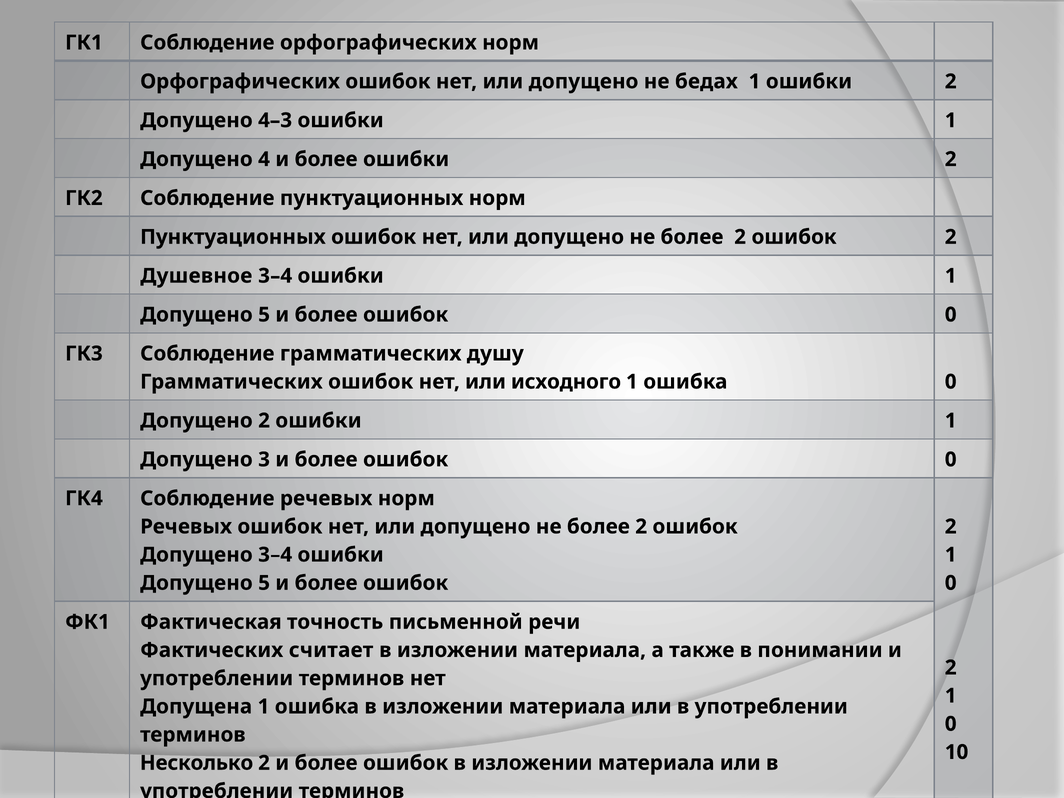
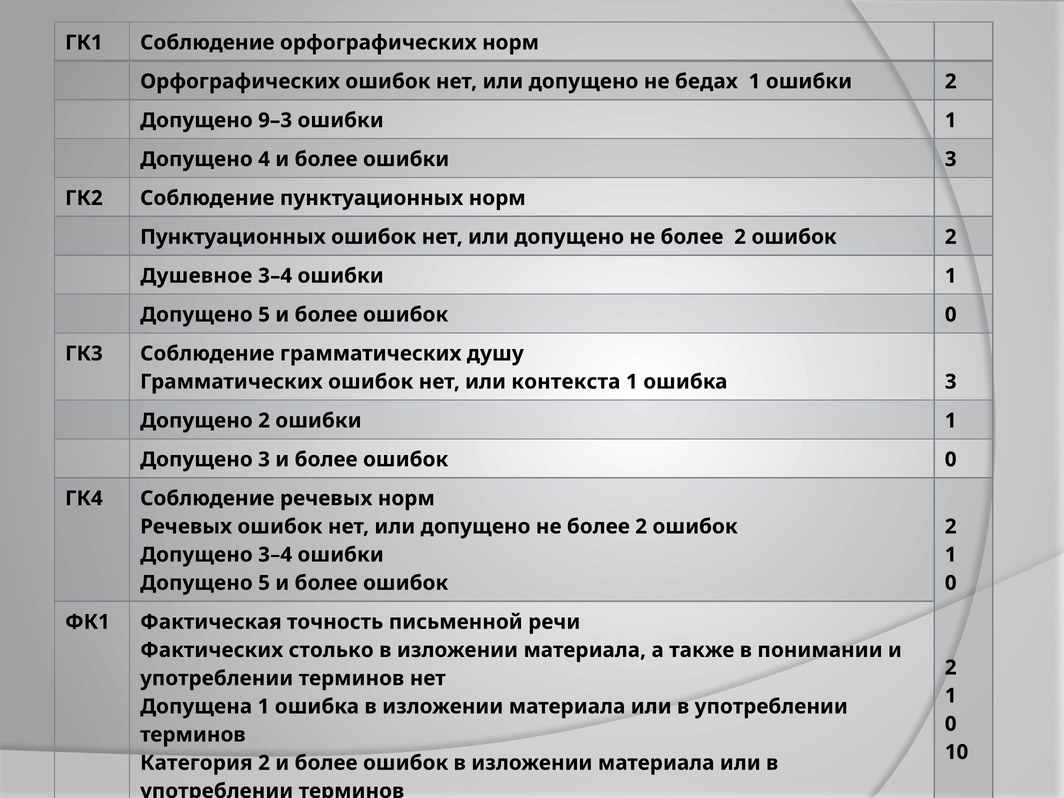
4–3: 4–3 -> 9–3 (275, 120)
более ошибки 2: 2 -> 3 (951, 159)
исходного: исходного -> контекста (566, 382)
ошибка 0: 0 -> 3 (951, 382)
считает: считает -> столько (331, 650)
Несколько: Несколько -> Категория (196, 763)
